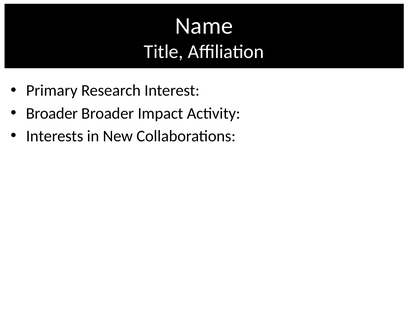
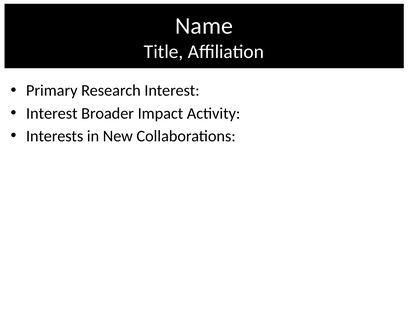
Broader: Broader -> Interest (52, 113)
